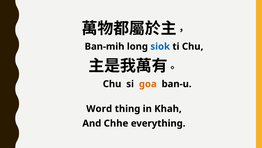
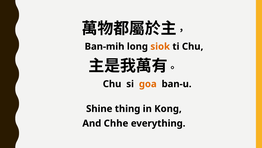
siok colour: blue -> orange (160, 46)
Word: Word -> Shine (99, 108)
Khah: Khah -> Kong (168, 108)
